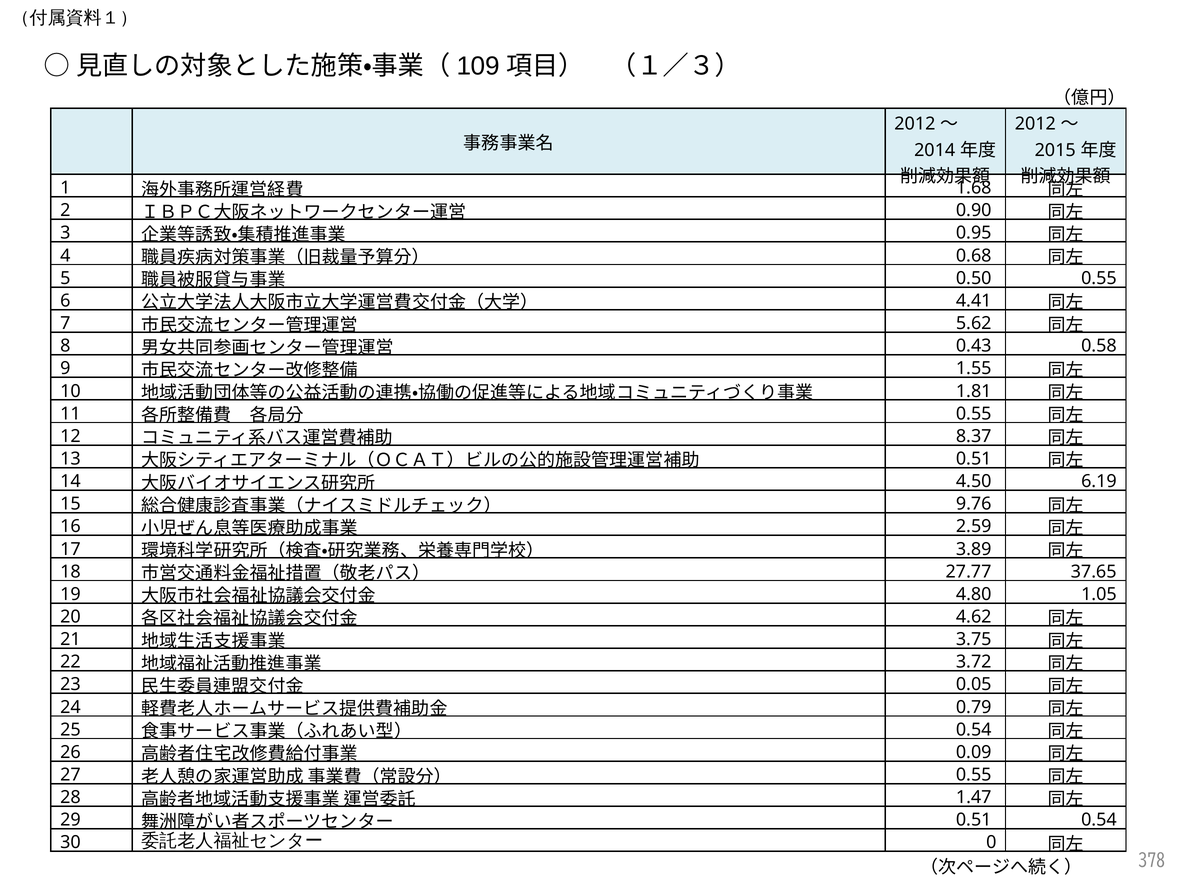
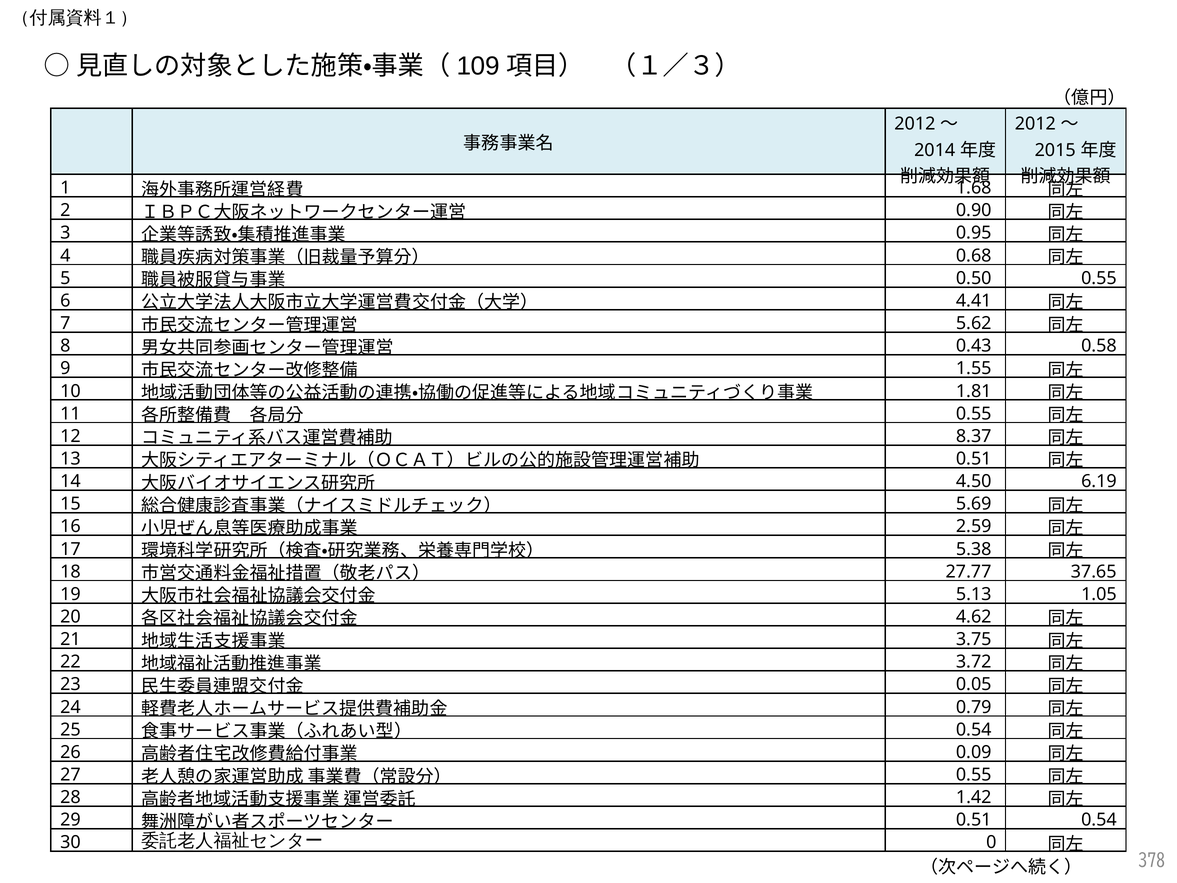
9.76: 9.76 -> 5.69 (974, 504)
3.89: 3.89 -> 5.38 (974, 549)
4.80: 4.80 -> 5.13 (974, 594)
1.47: 1.47 -> 1.42 (974, 797)
